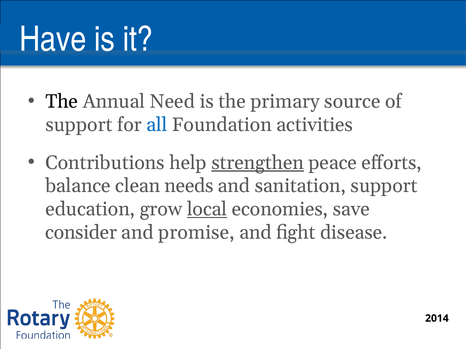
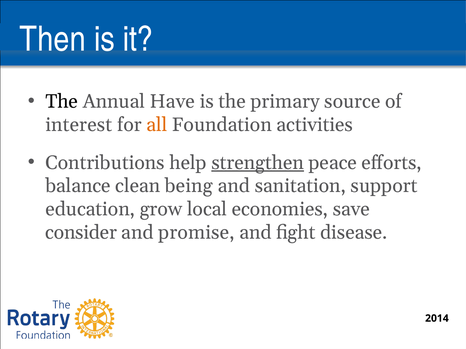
Have: Have -> Then (53, 39)
Need: Need -> Have (172, 102)
support: support -> interest (79, 125)
all colour: blue -> orange (157, 125)
needs: needs -> being (189, 186)
local underline: present -> none (207, 209)
